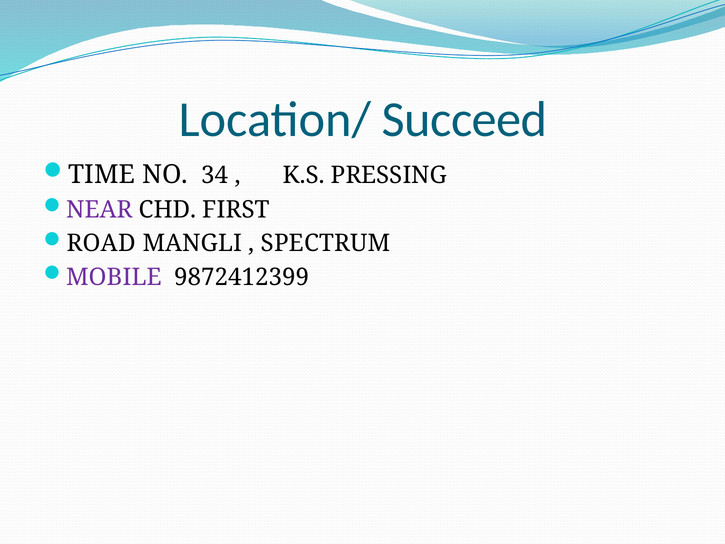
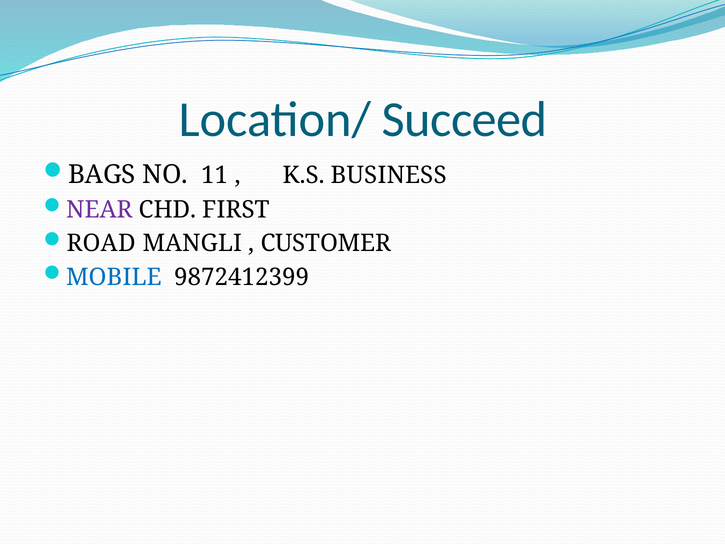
TIME: TIME -> BAGS (102, 175)
34: 34 -> 11 (215, 175)
PRESSING: PRESSING -> BUSINESS (389, 175)
SPECTRUM: SPECTRUM -> CUSTOMER (326, 243)
MOBILE colour: purple -> blue (114, 277)
